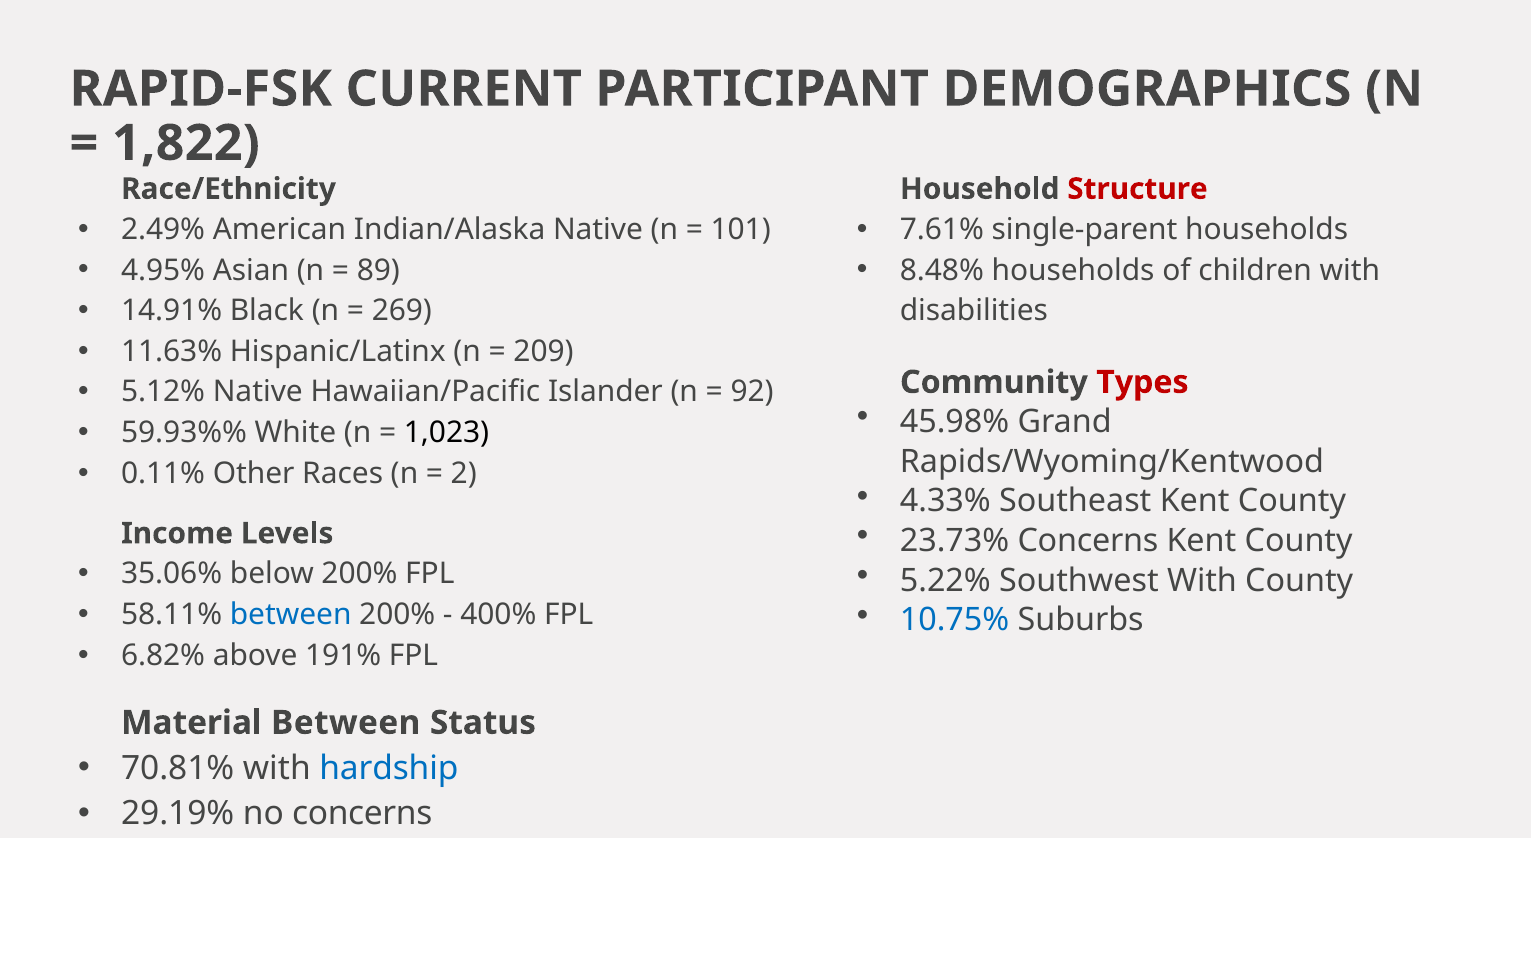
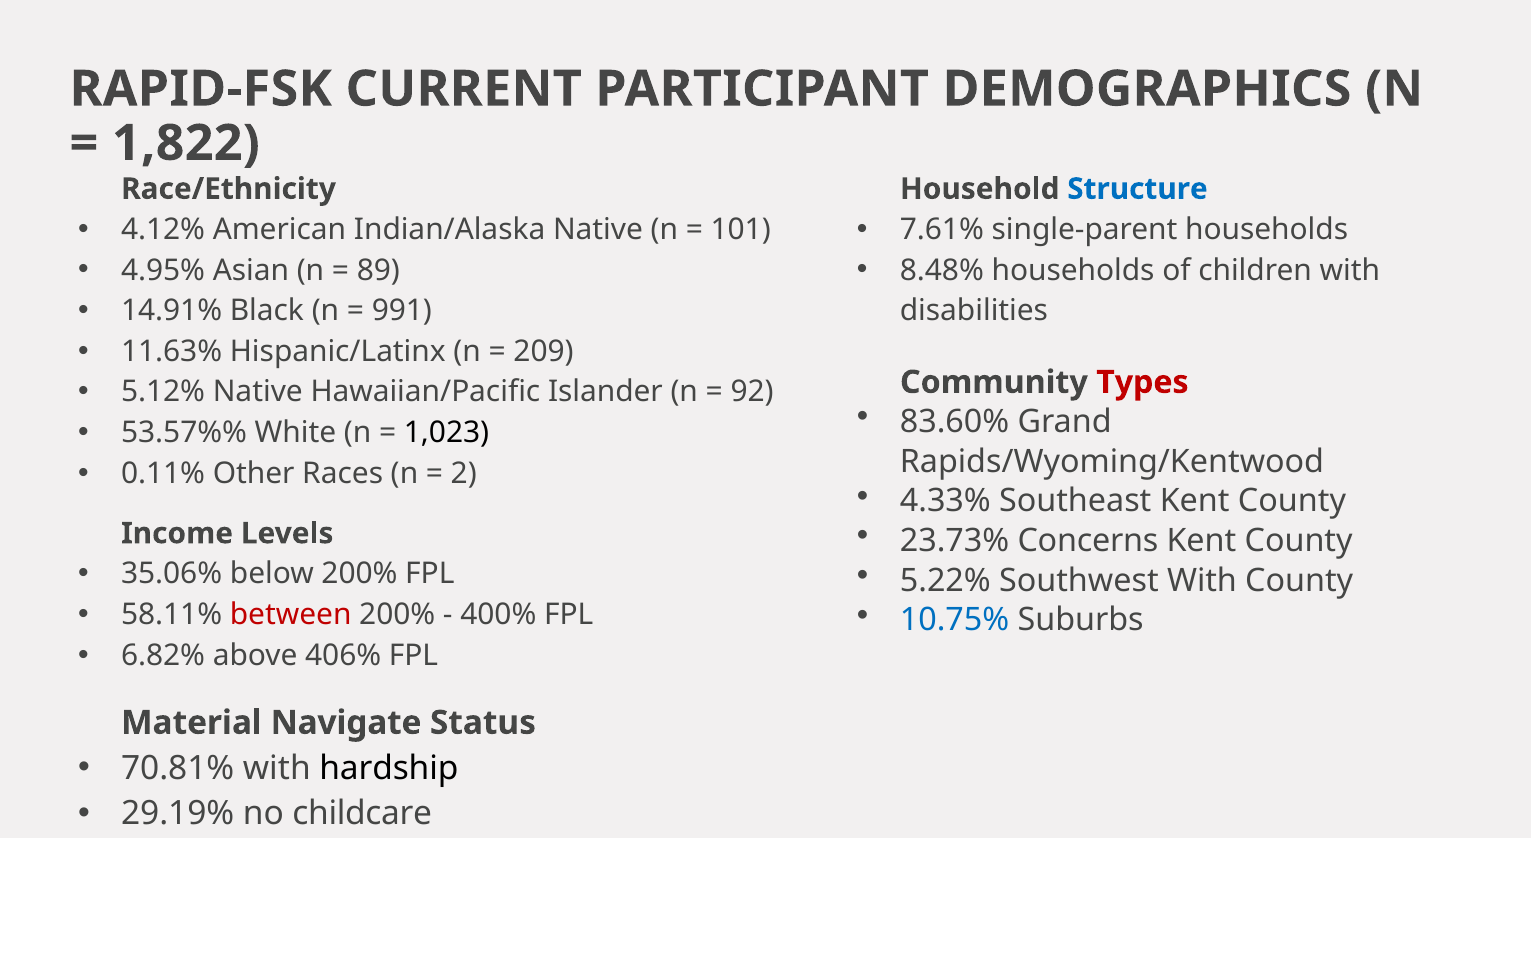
Structure colour: red -> blue (1137, 189)
2.49%: 2.49% -> 4.12% (163, 229)
269: 269 -> 991 (402, 311)
45.98%: 45.98% -> 83.60% (955, 422)
59.93%%: 59.93%% -> 53.57%% (184, 433)
between colour: blue -> red (291, 615)
191%: 191% -> 406% (343, 655)
Material Between: Between -> Navigate (346, 723)
hardship colour: blue -> black (389, 768)
no concerns: concerns -> childcare (362, 814)
